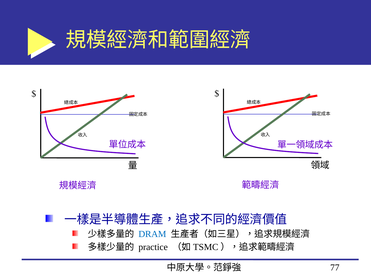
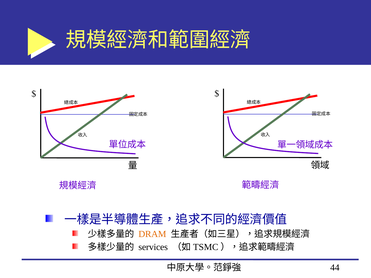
DRAM colour: blue -> orange (152, 234)
practice: practice -> services (153, 247)
77: 77 -> 44 (335, 268)
